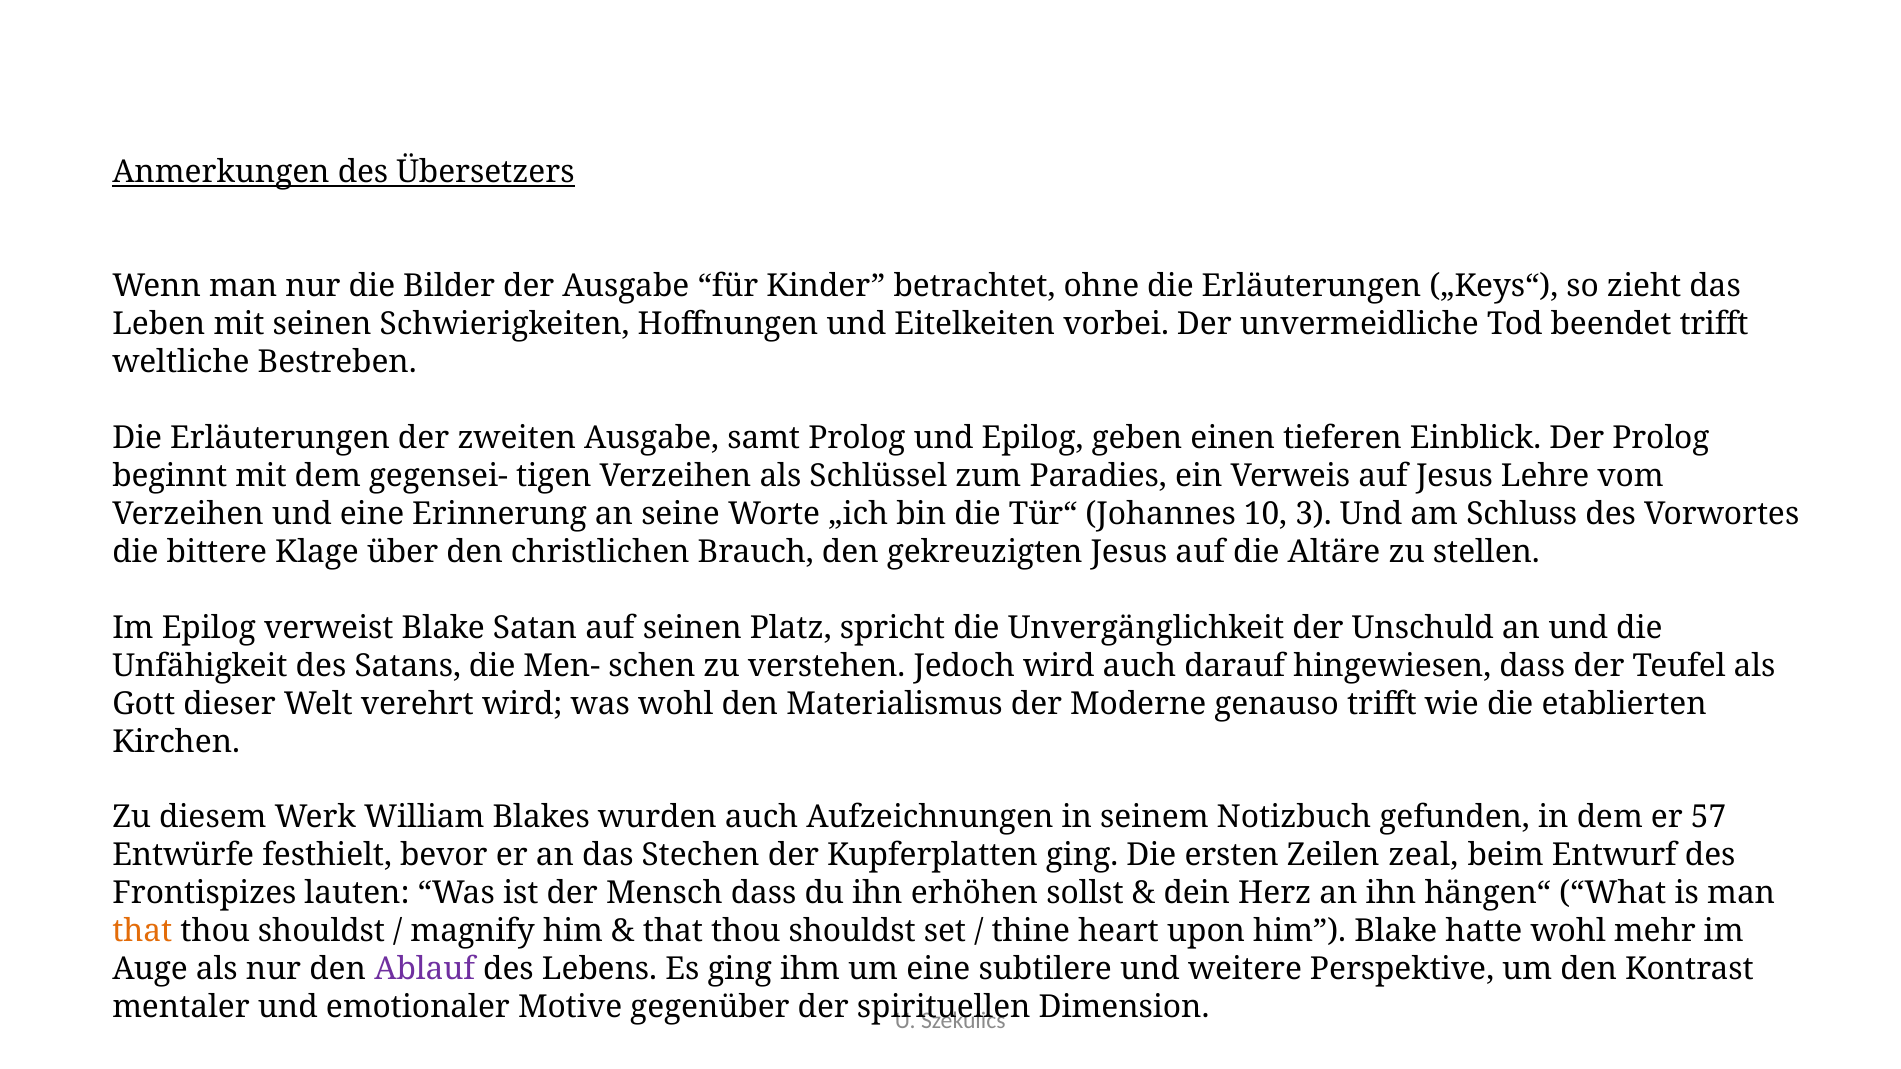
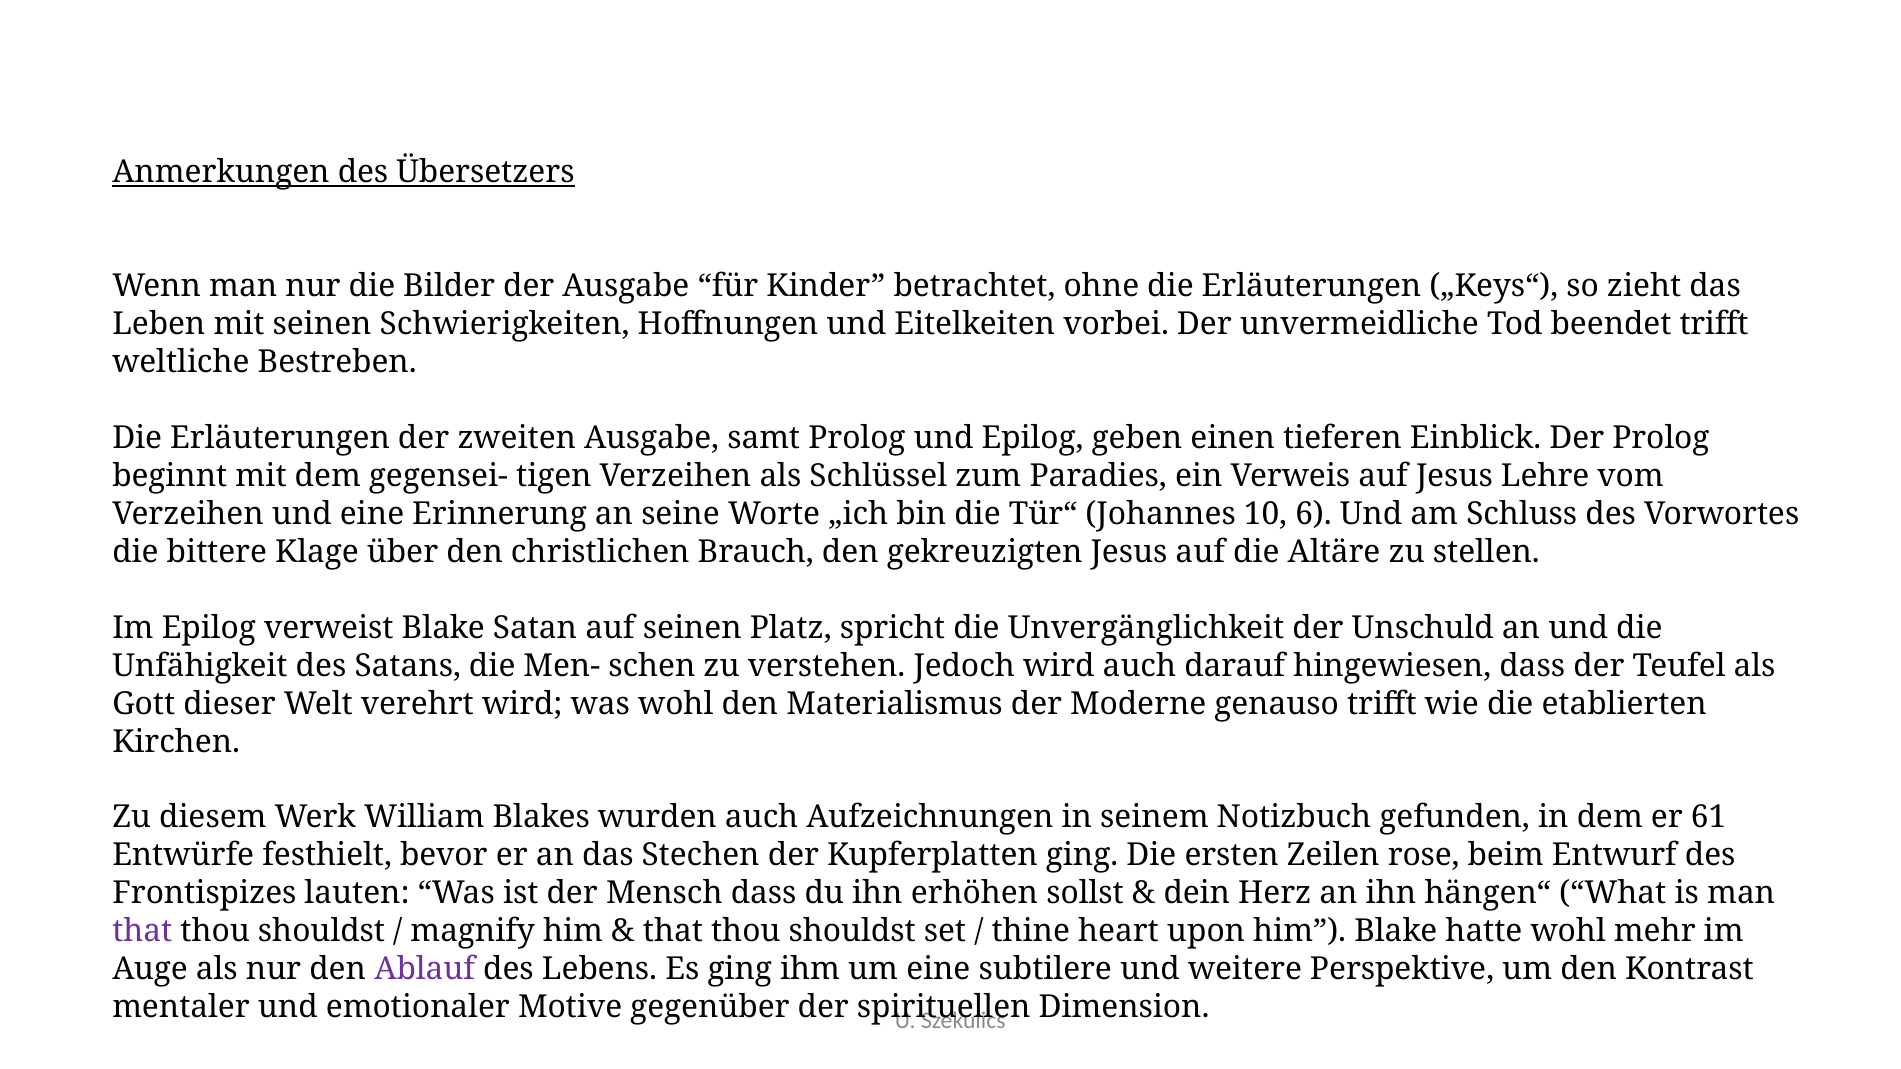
3: 3 -> 6 (1313, 514)
57: 57 -> 61 (1709, 818)
zeal: zeal -> rose (1424, 856)
that colour: orange -> purple (142, 932)
